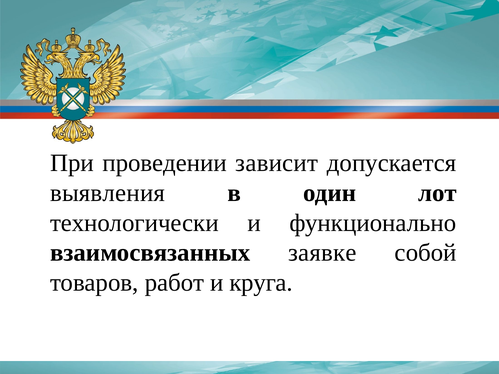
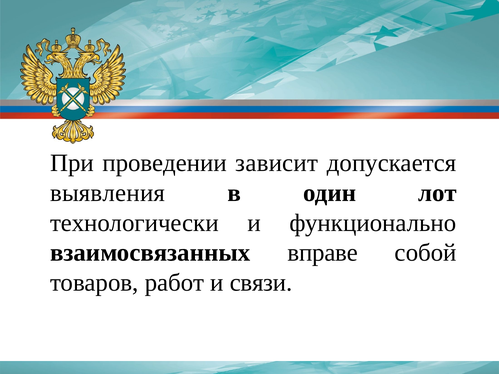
заявке: заявке -> вправе (323, 253)
круга: круга -> связи (261, 283)
